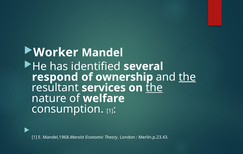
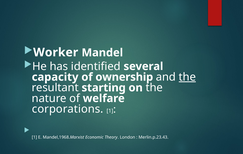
respond: respond -> capacity (55, 77)
services: services -> starting (104, 88)
the underline: present -> none (154, 88)
consumption: consumption -> corporations (68, 109)
